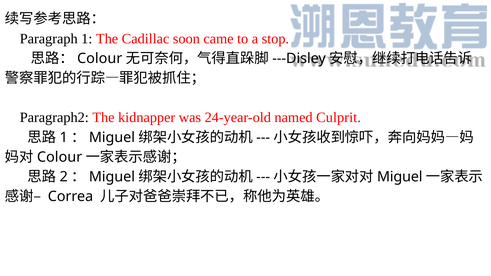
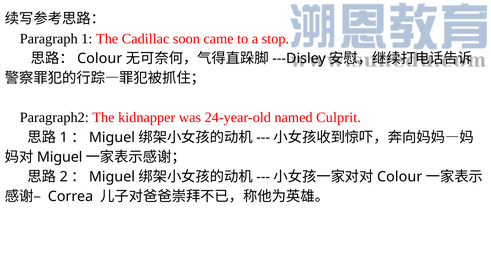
Colour: Colour -> Miguel (60, 157)
Miguel: Miguel -> Colour (400, 177)
